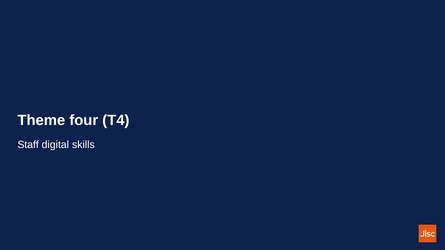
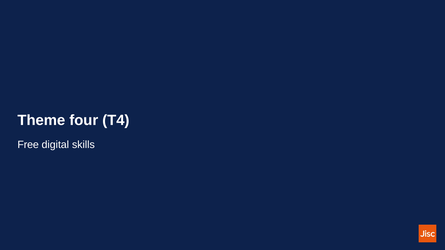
Staff: Staff -> Free (28, 145)
